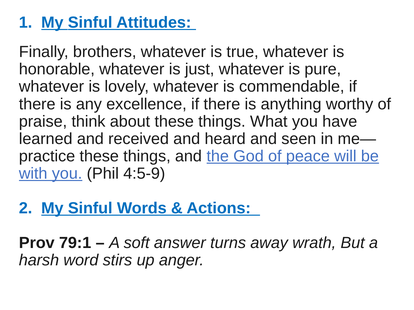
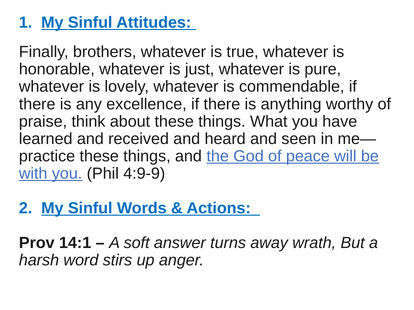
4:5-9: 4:5-9 -> 4:9-9 (144, 174)
79:1: 79:1 -> 14:1 (75, 243)
